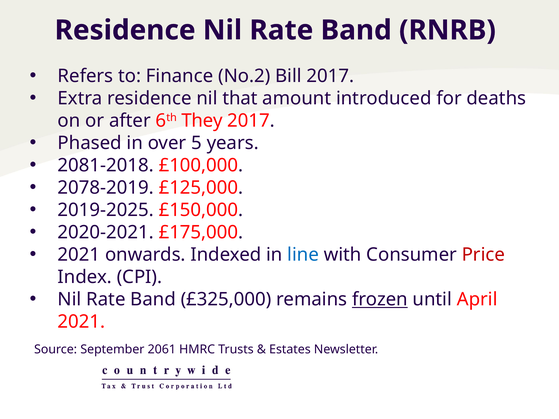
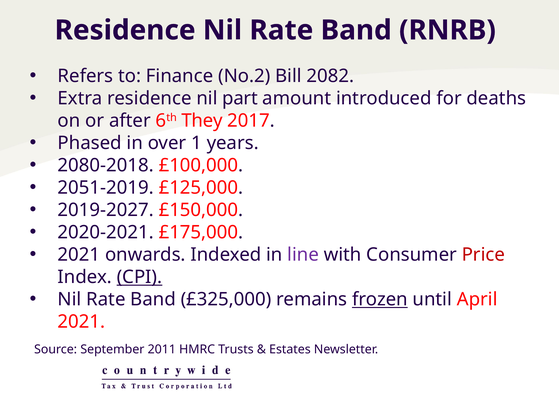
Bill 2017: 2017 -> 2082 (330, 76)
that: that -> part (240, 98)
5: 5 -> 1 (196, 143)
2081-2018: 2081-2018 -> 2080-2018 (106, 165)
2078-2019: 2078-2019 -> 2051-2019 (106, 188)
2019-2025: 2019-2025 -> 2019-2027 (106, 210)
line colour: blue -> purple (303, 255)
CPI underline: none -> present (139, 277)
2061: 2061 -> 2011 (162, 350)
